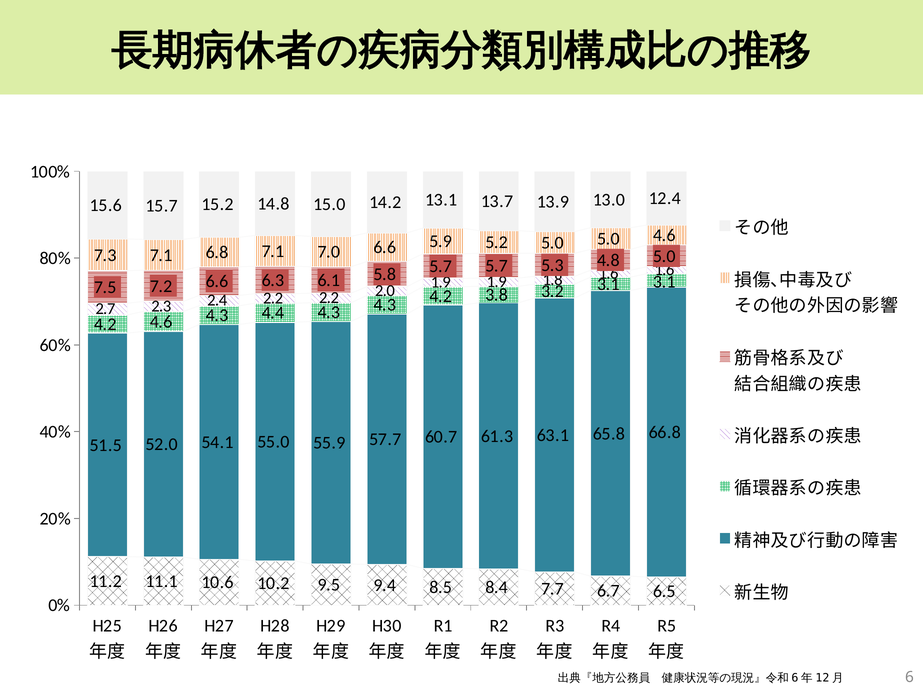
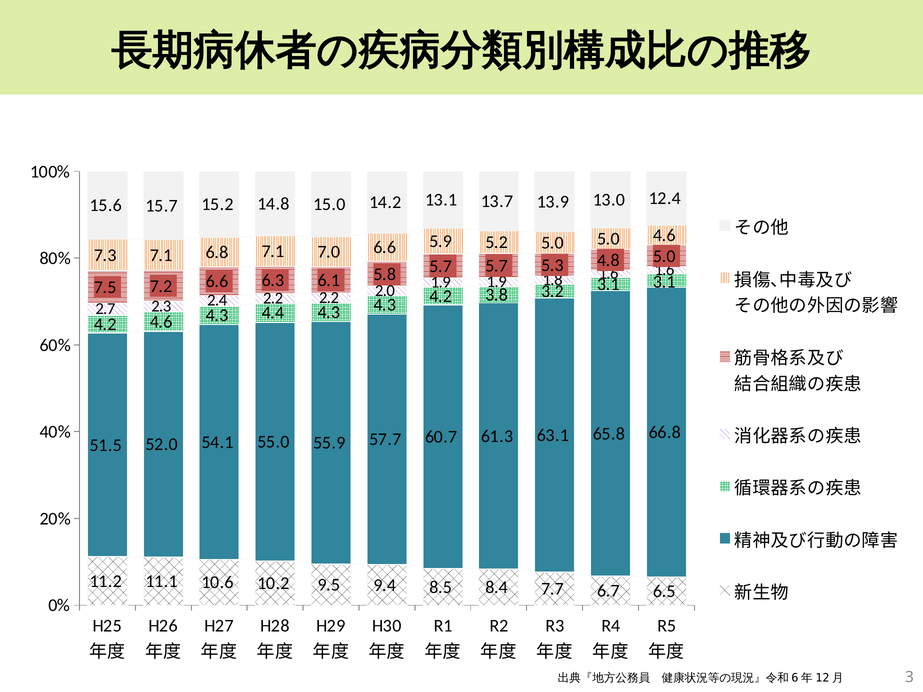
6: 6 -> 3 (909, 677)
